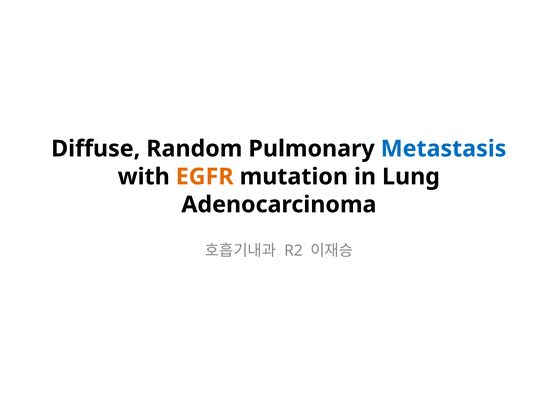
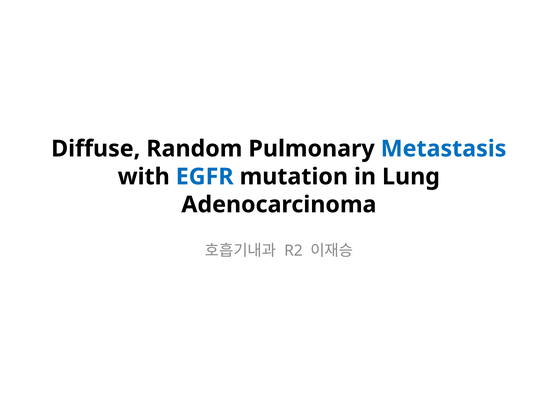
EGFR colour: orange -> blue (205, 176)
